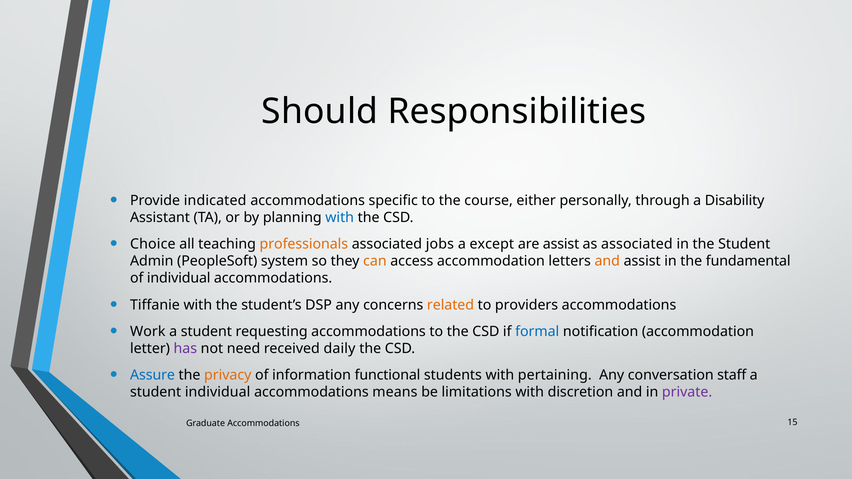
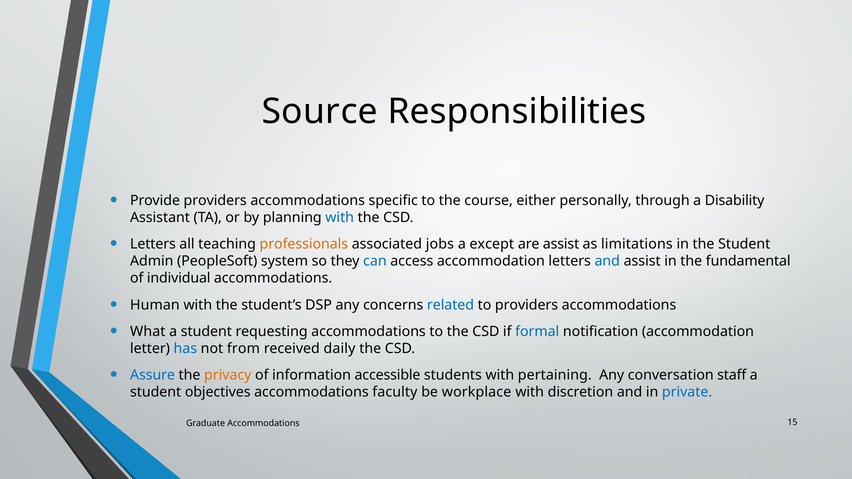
Should: Should -> Source (320, 112)
Provide indicated: indicated -> providers (215, 201)
Choice: Choice -> Letters (153, 244)
as associated: associated -> limitations (637, 244)
can colour: orange -> blue (375, 261)
and colour: orange -> blue (607, 261)
Tiffanie: Tiffanie -> Human (155, 305)
related colour: orange -> blue (451, 305)
Work: Work -> What (148, 332)
has colour: purple -> blue (185, 349)
need: need -> from (243, 349)
functional: functional -> accessible (388, 375)
student individual: individual -> objectives (218, 392)
means: means -> faculty (395, 392)
limitations: limitations -> workplace (477, 392)
private colour: purple -> blue (687, 392)
